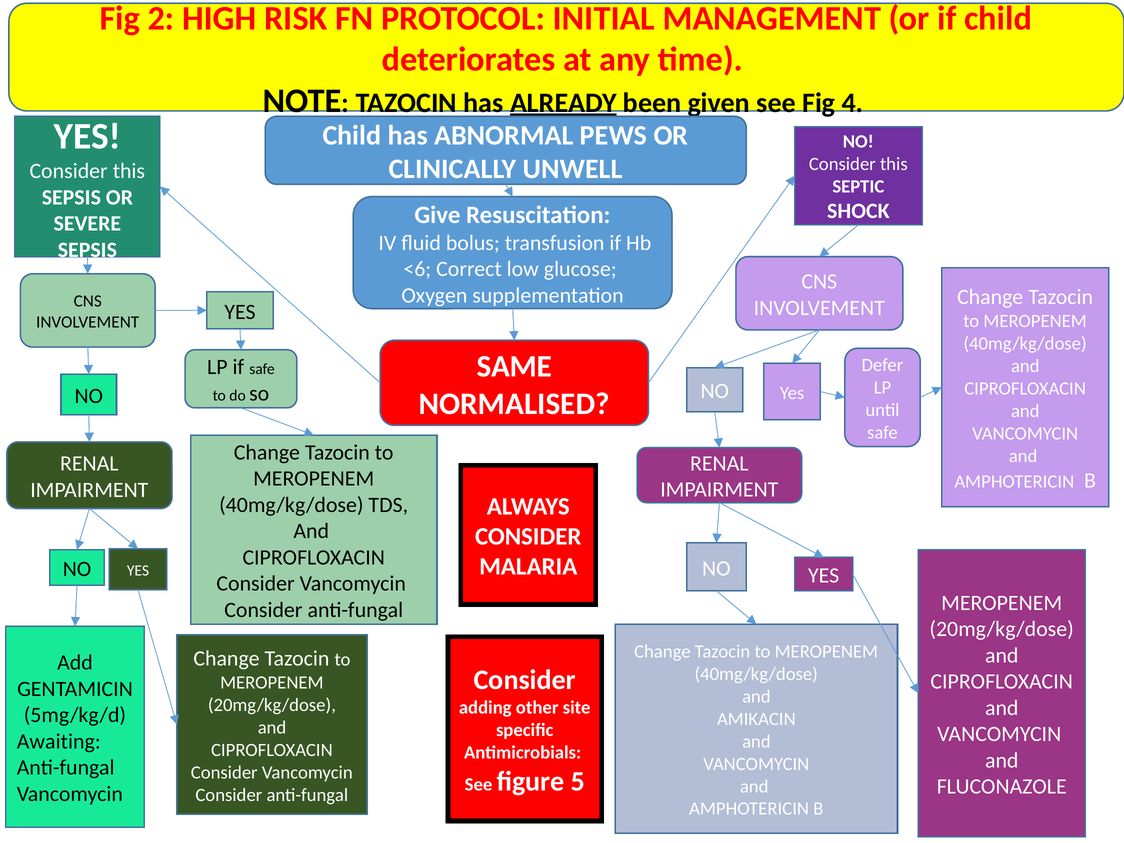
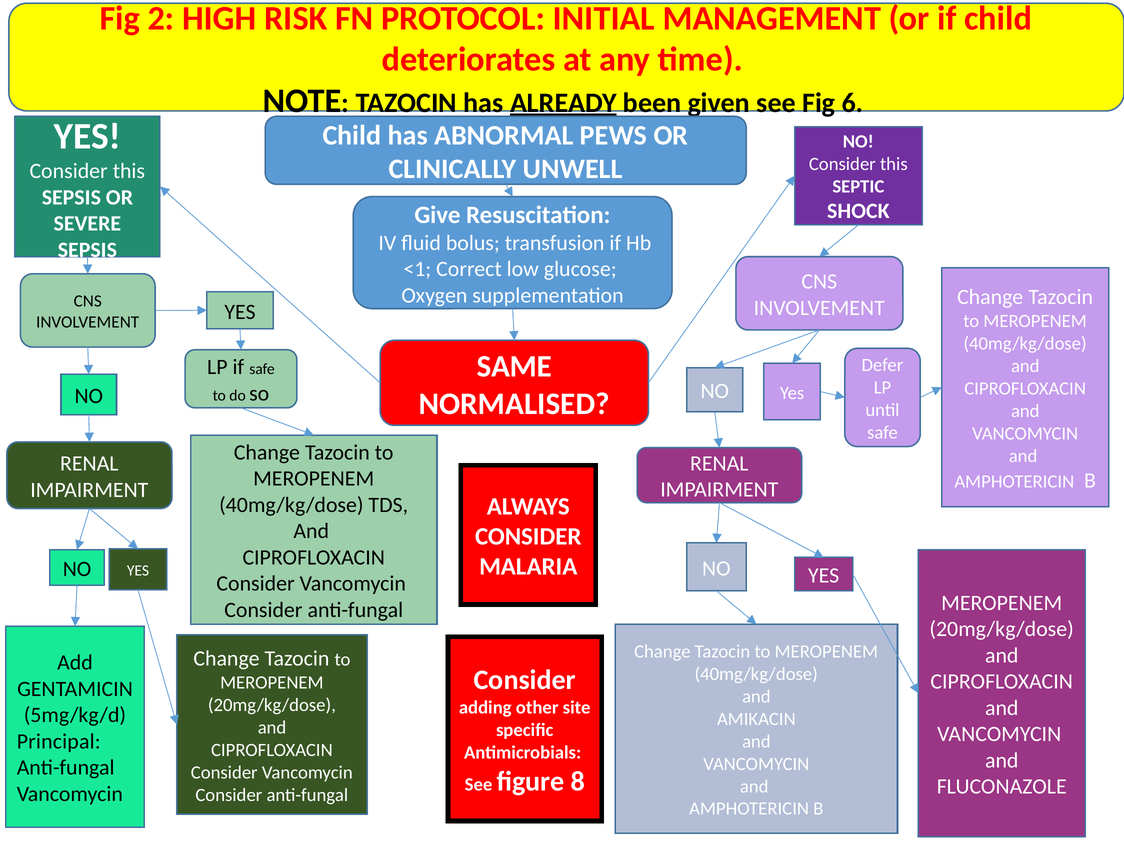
4: 4 -> 6 (852, 103)
<6: <6 -> <1 (417, 269)
Awaiting: Awaiting -> Principal (59, 741)
5: 5 -> 8 (578, 781)
